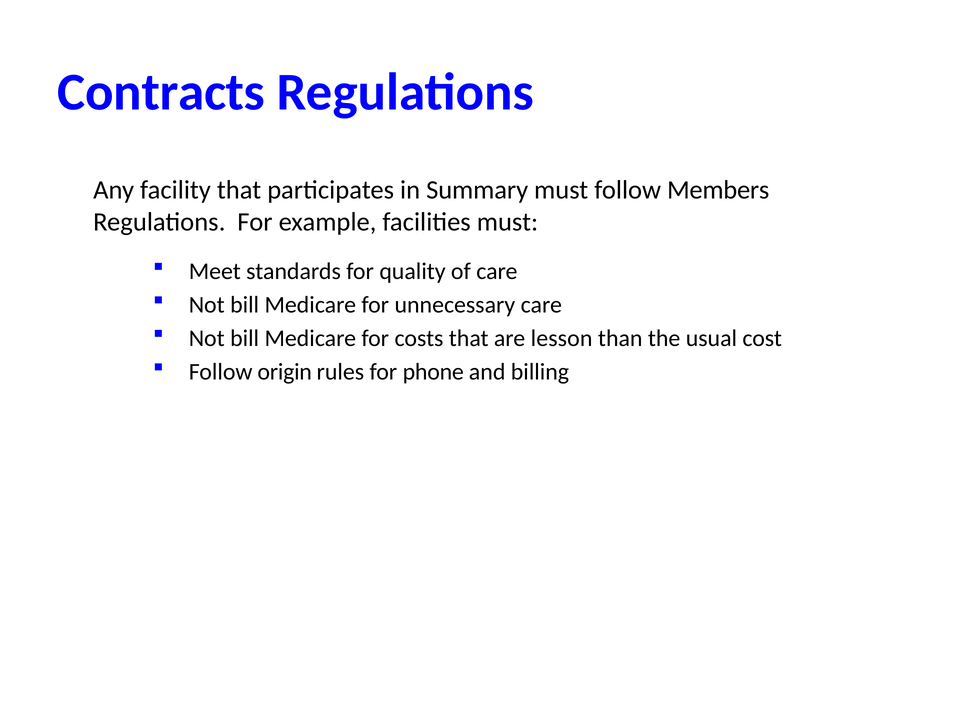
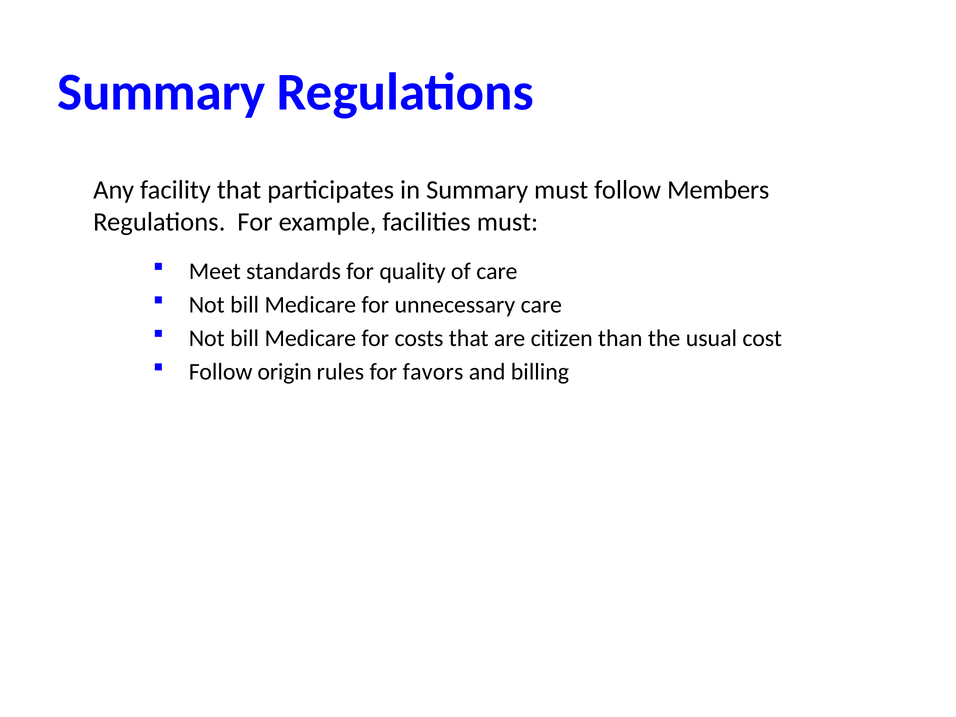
Contracts: Contracts -> Summary (161, 92)
lesson: lesson -> citizen (562, 338)
phone: phone -> favors (433, 372)
